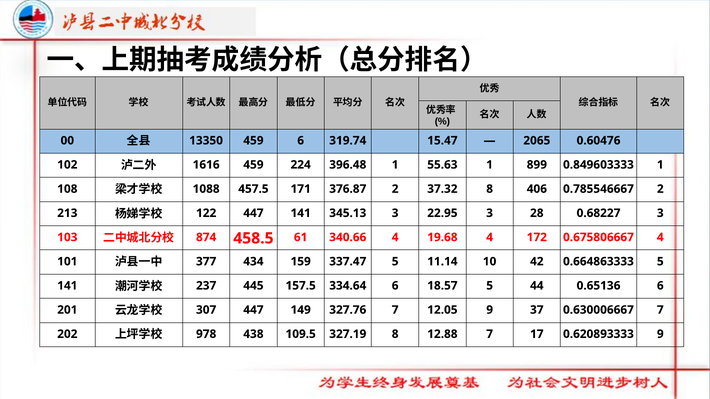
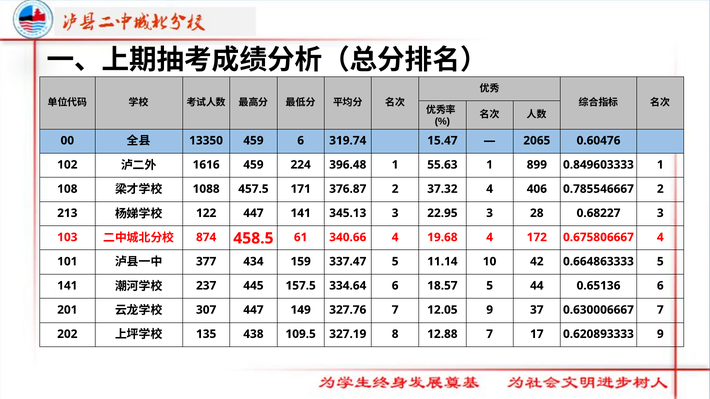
37.32 8: 8 -> 4 (490, 189)
978: 978 -> 135 (206, 334)
